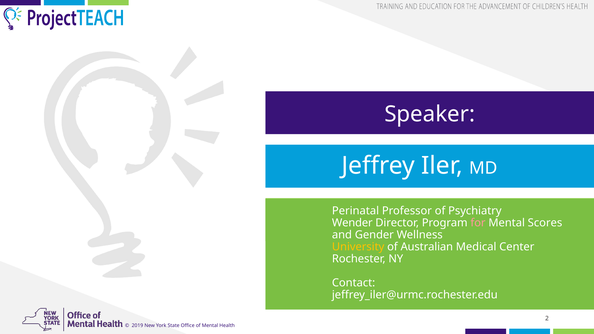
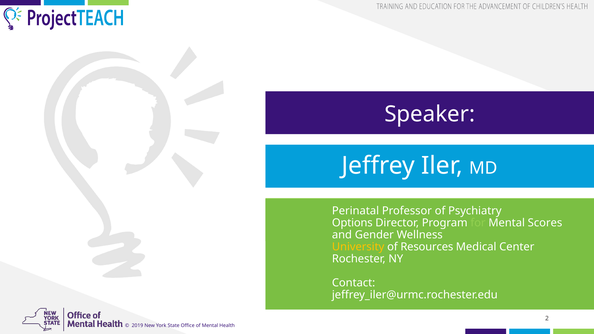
Wender: Wender -> Options (352, 223)
for colour: pink -> light green (478, 223)
Australian: Australian -> Resources (427, 247)
